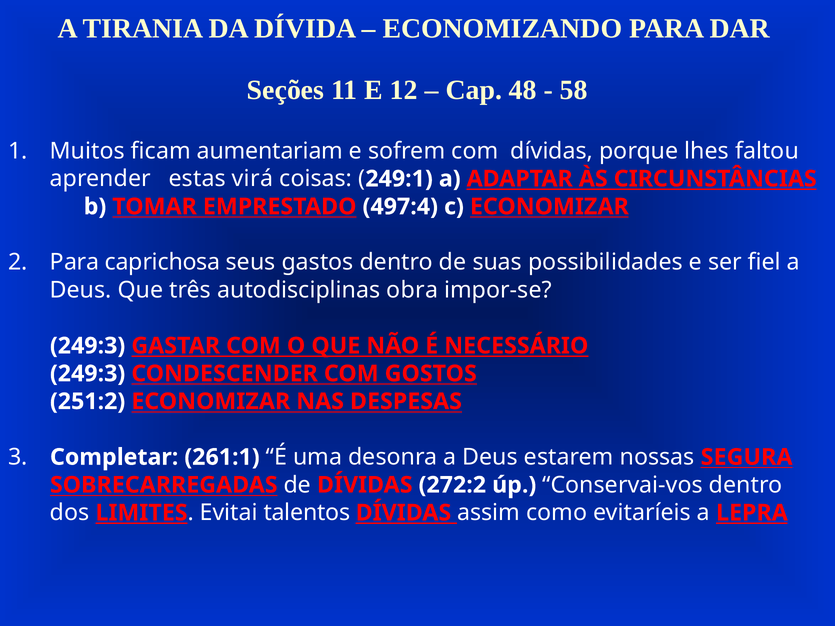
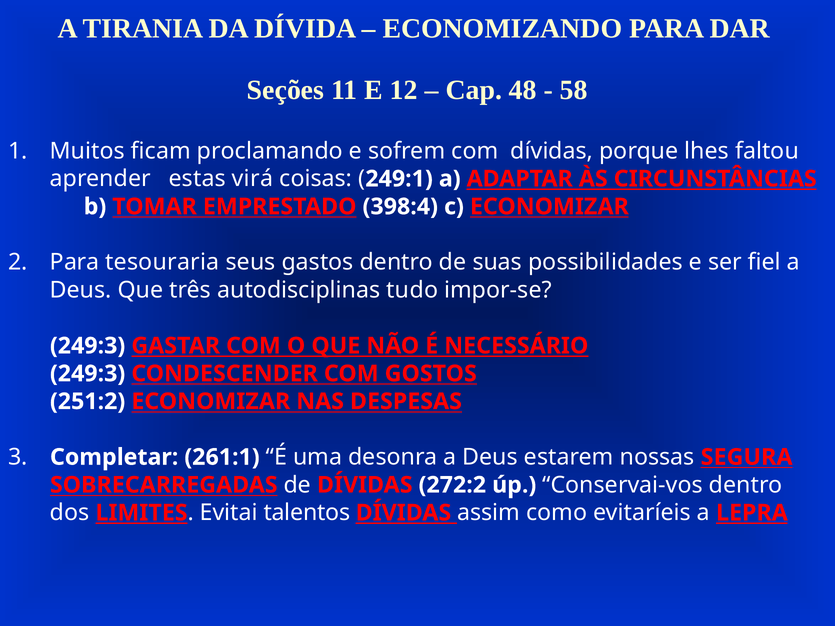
aumentariam: aumentariam -> proclamando (270, 151)
497:4: 497:4 -> 398:4 (400, 207)
caprichosa: caprichosa -> tesouraria (162, 262)
obra: obra -> tudo (412, 290)
